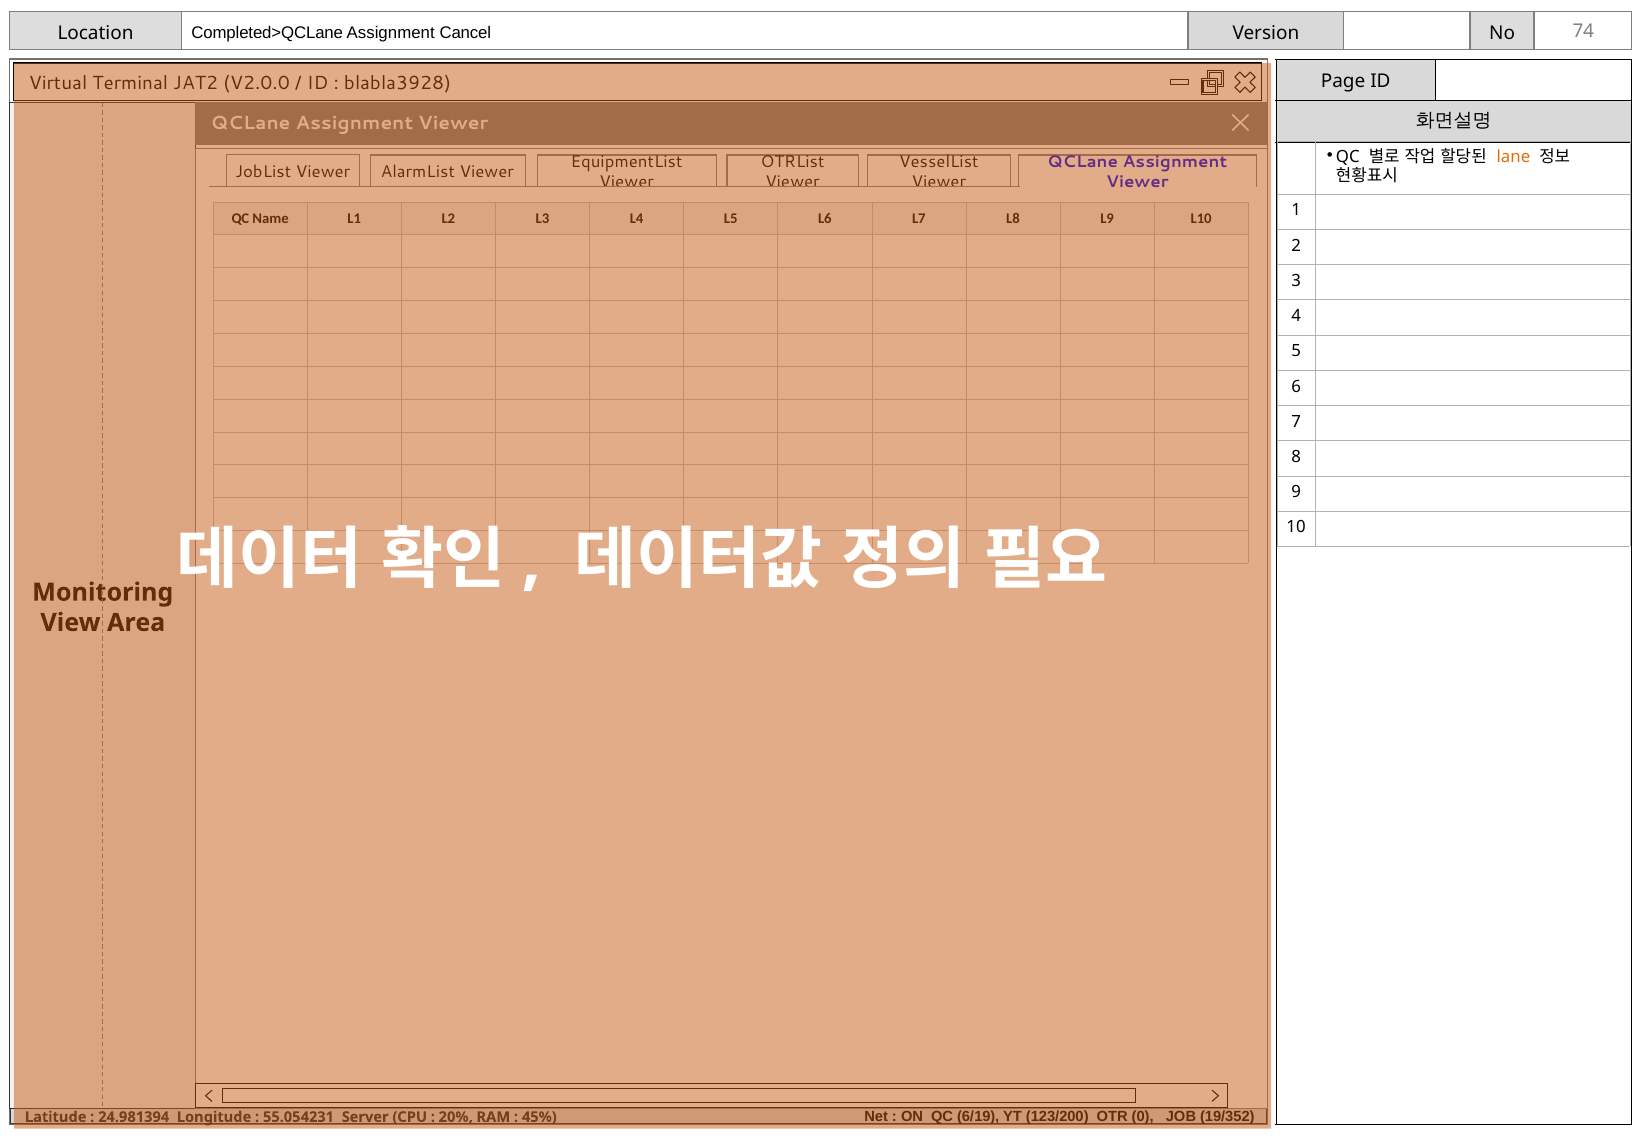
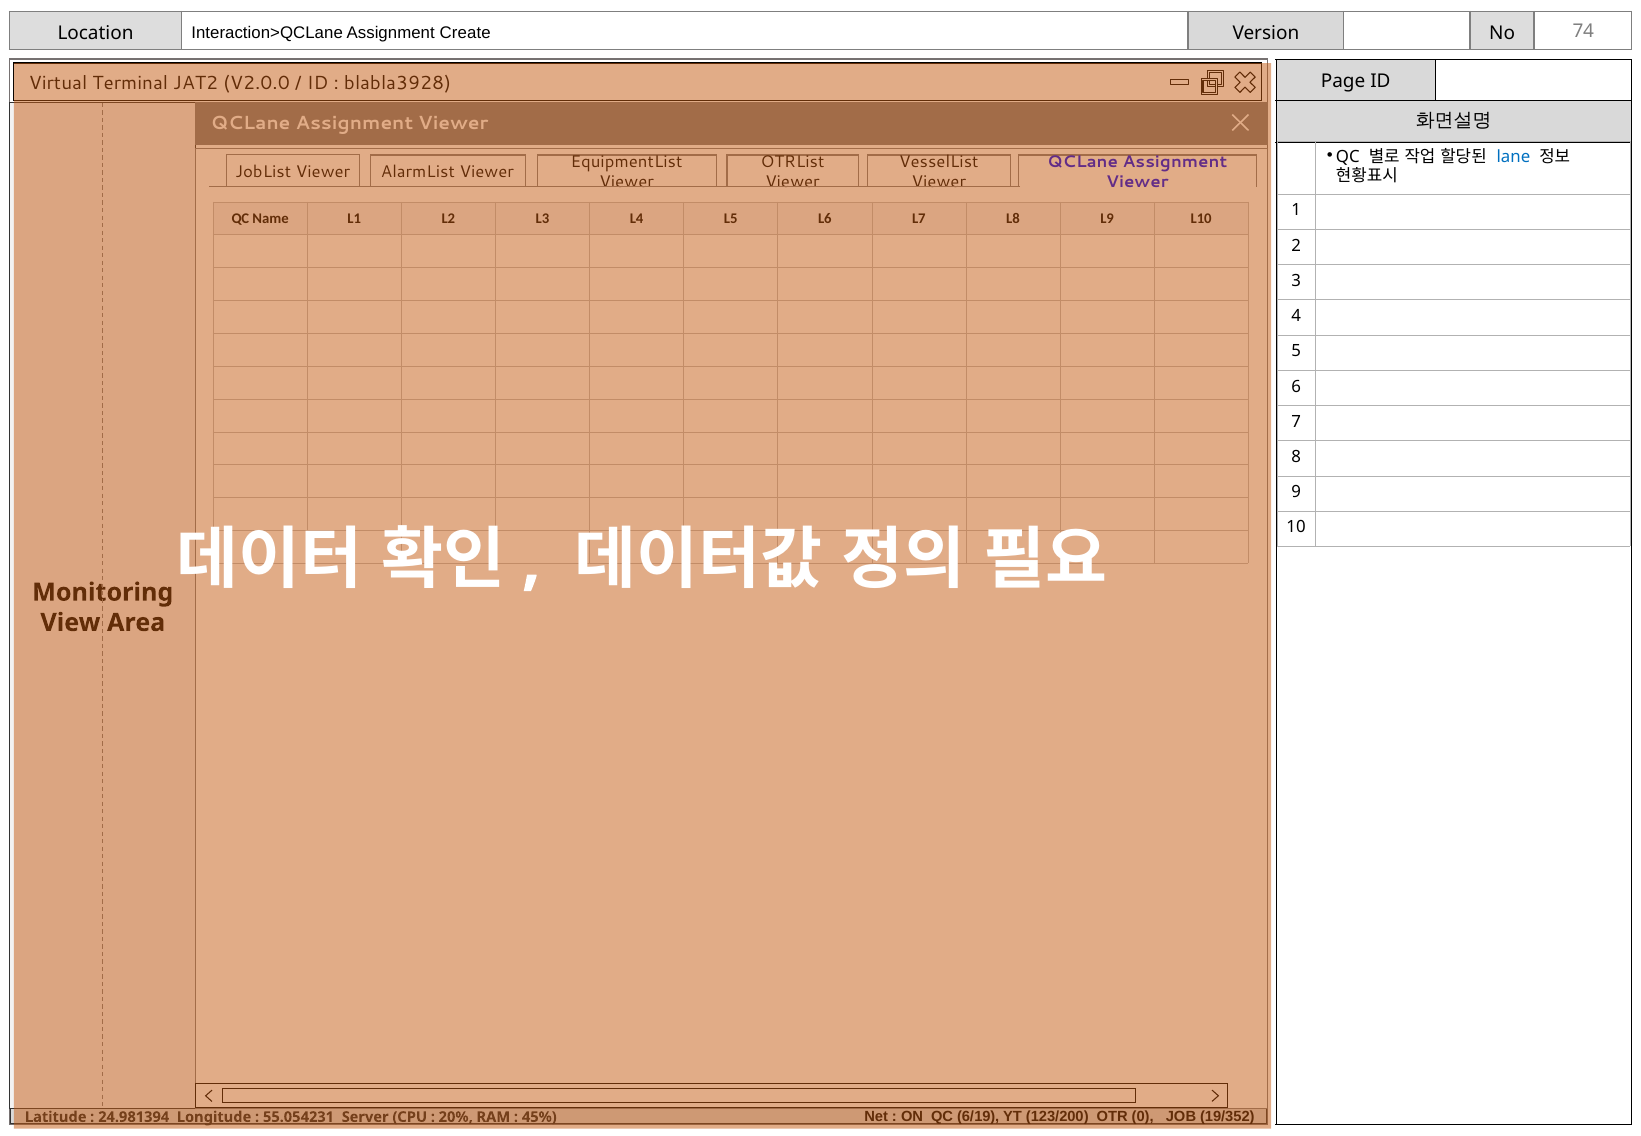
Completed>QCLane: Completed>QCLane -> Interaction>QCLane (267, 33)
Cancel: Cancel -> Create (465, 33)
lane colour: orange -> blue (1513, 157)
